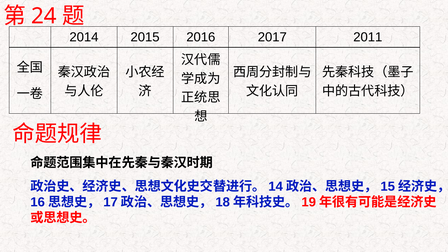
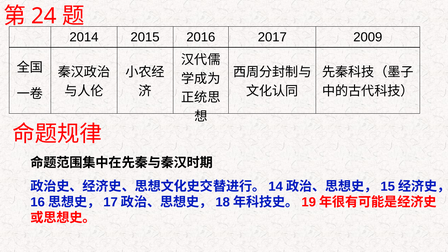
2011: 2011 -> 2009 (368, 37)
